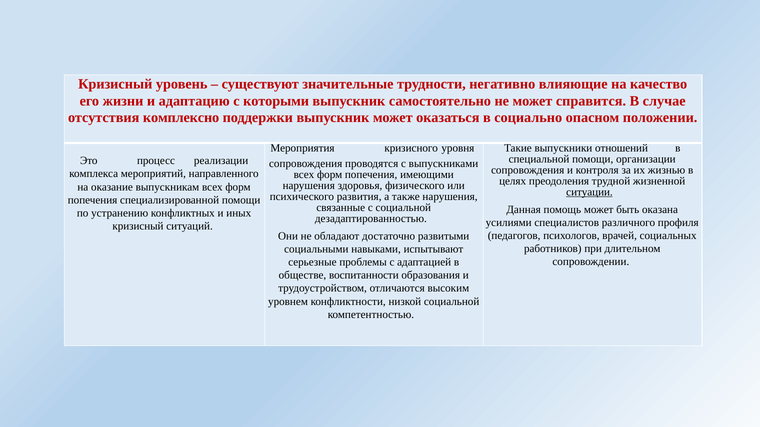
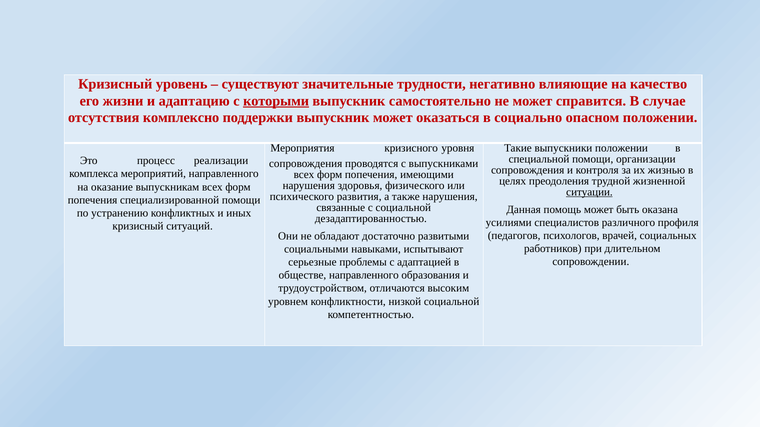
которыми underline: none -> present (276, 101)
выпускники отношений: отношений -> положении (621, 148)
обществе воспитанности: воспитанности -> направленного (364, 276)
